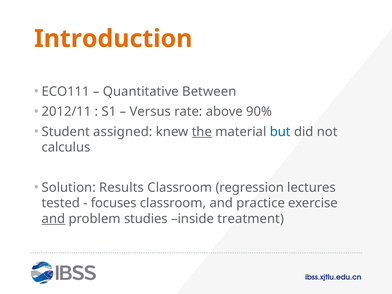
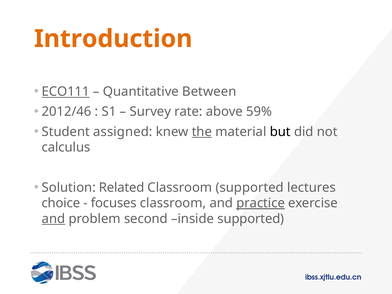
ECO111 underline: none -> present (66, 92)
2012/11: 2012/11 -> 2012/46 (67, 112)
Versus: Versus -> Survey (150, 112)
90%: 90% -> 59% (259, 112)
but colour: blue -> black (280, 132)
Results: Results -> Related (122, 187)
Classroom regression: regression -> supported (250, 187)
tested: tested -> choice (61, 203)
practice underline: none -> present (261, 203)
studies: studies -> second (146, 219)
inside treatment: treatment -> supported (251, 219)
